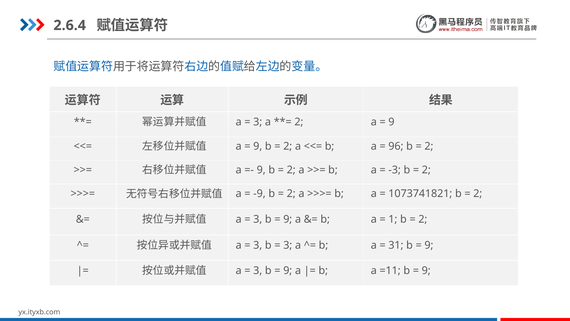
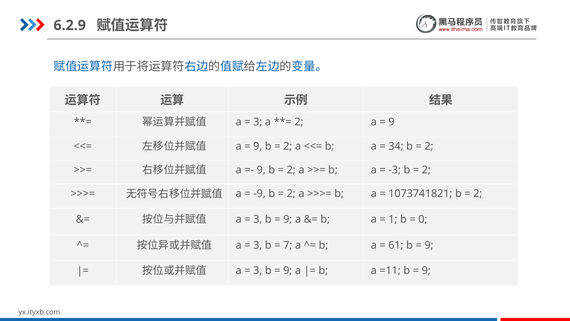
2.6.4: 2.6.4 -> 6.2.9 (70, 25)
96: 96 -> 34 (396, 146)
2: 2 -> 0 (423, 219)
3: 3 -> 7 (288, 245)
31: 31 -> 61 (396, 245)
